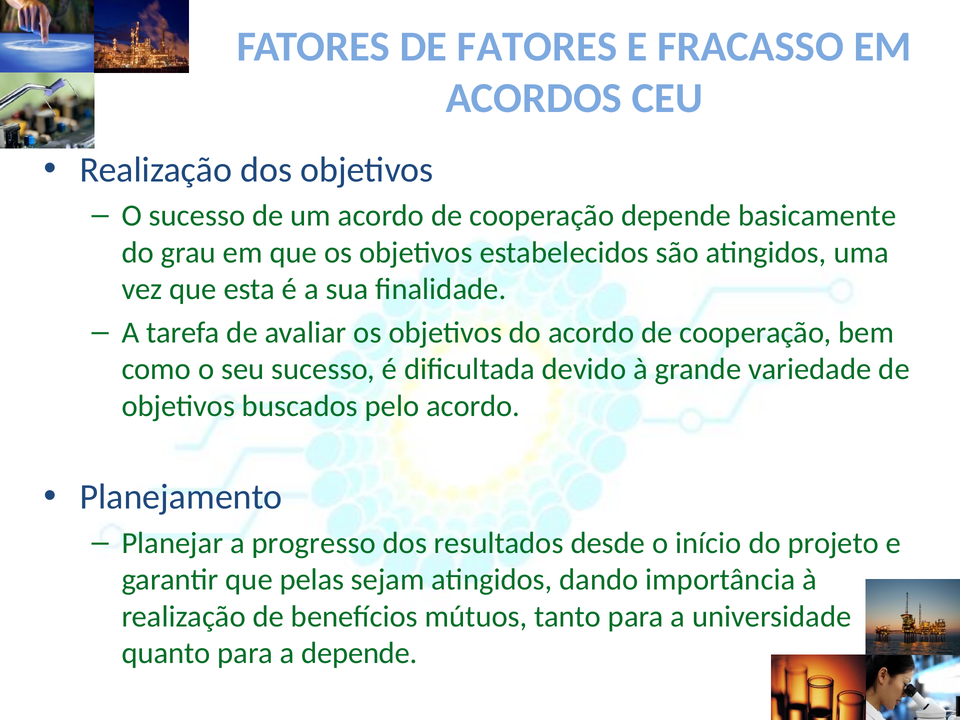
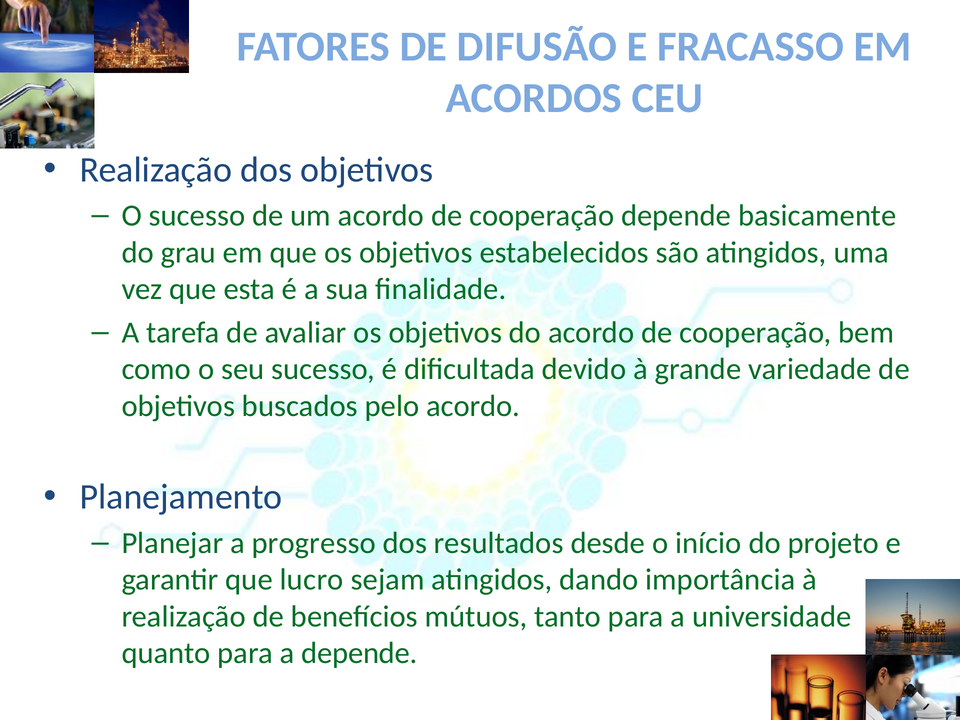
DE FATORES: FATORES -> DIFUSÃO (537, 47)
pelas: pelas -> lucro (312, 580)
